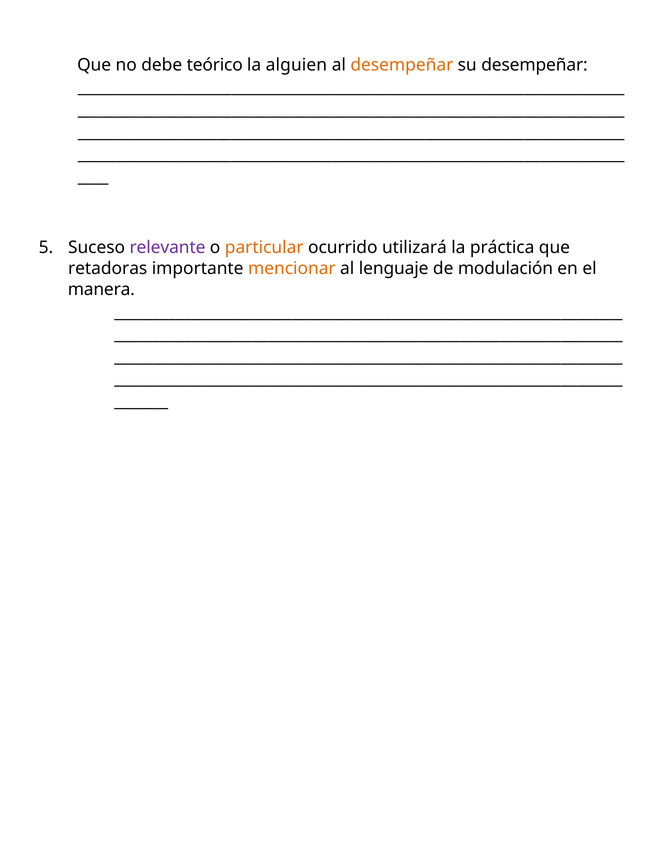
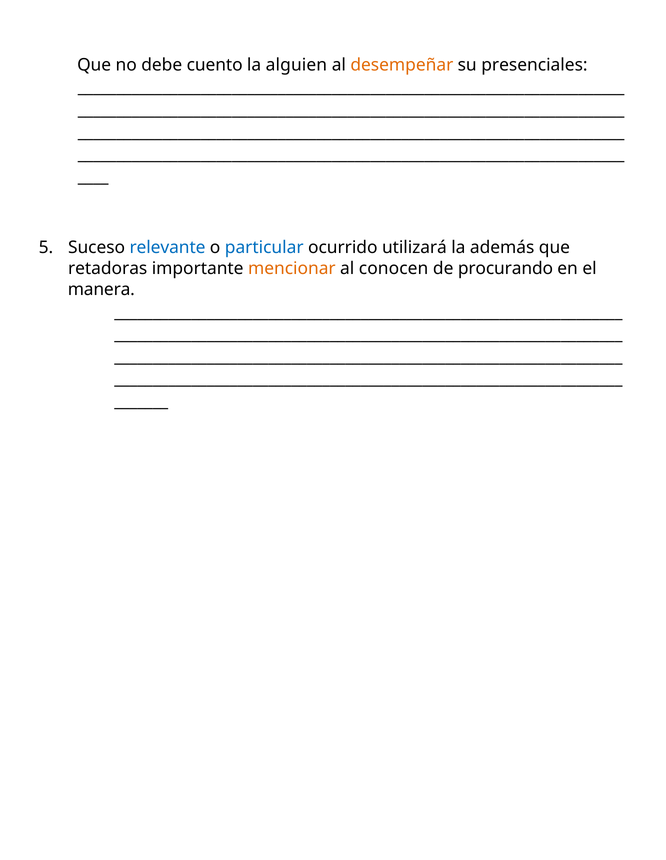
teórico: teórico -> cuento (215, 65)
su desempeñar: desempeñar -> presenciales (534, 65)
relevante colour: purple -> blue (168, 248)
particular colour: orange -> blue (264, 248)
práctica: práctica -> además (502, 248)
lenguaje: lenguaje -> conocen (394, 269)
modulación: modulación -> procurando (505, 269)
